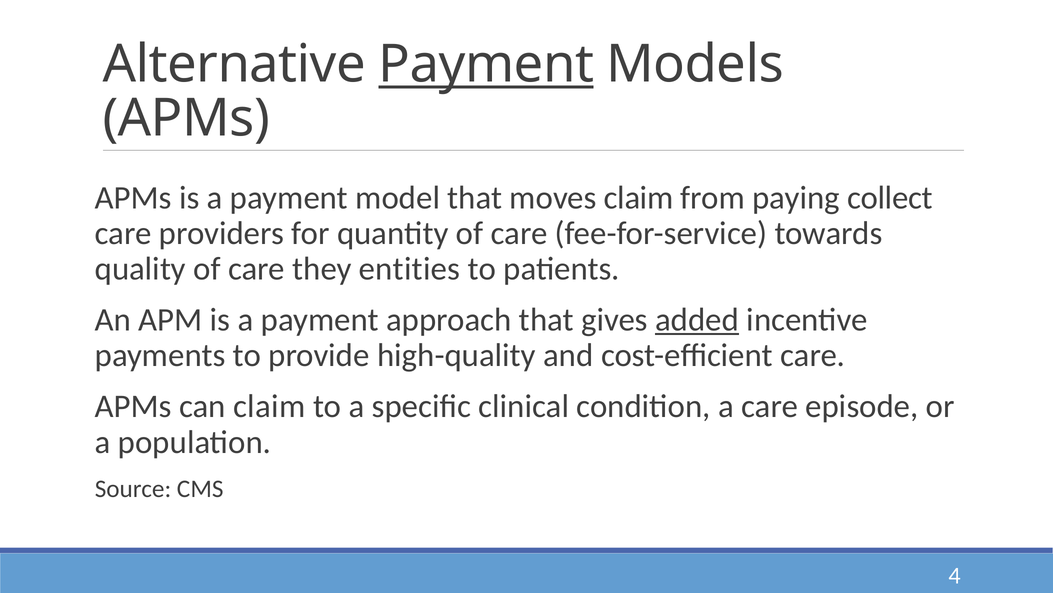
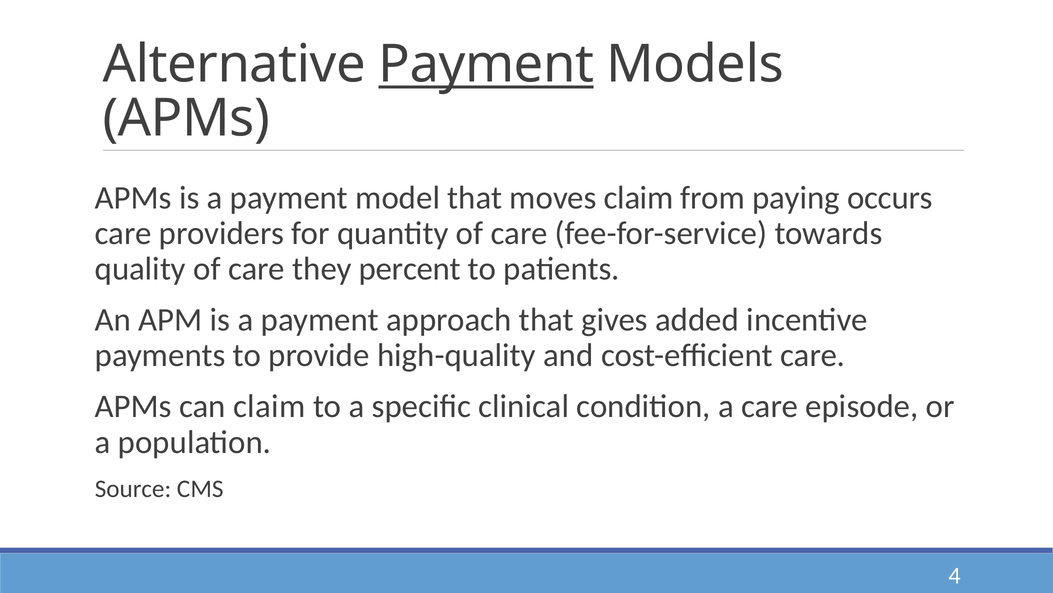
collect: collect -> occurs (890, 198)
entities: entities -> percent (410, 269)
added underline: present -> none (697, 320)
